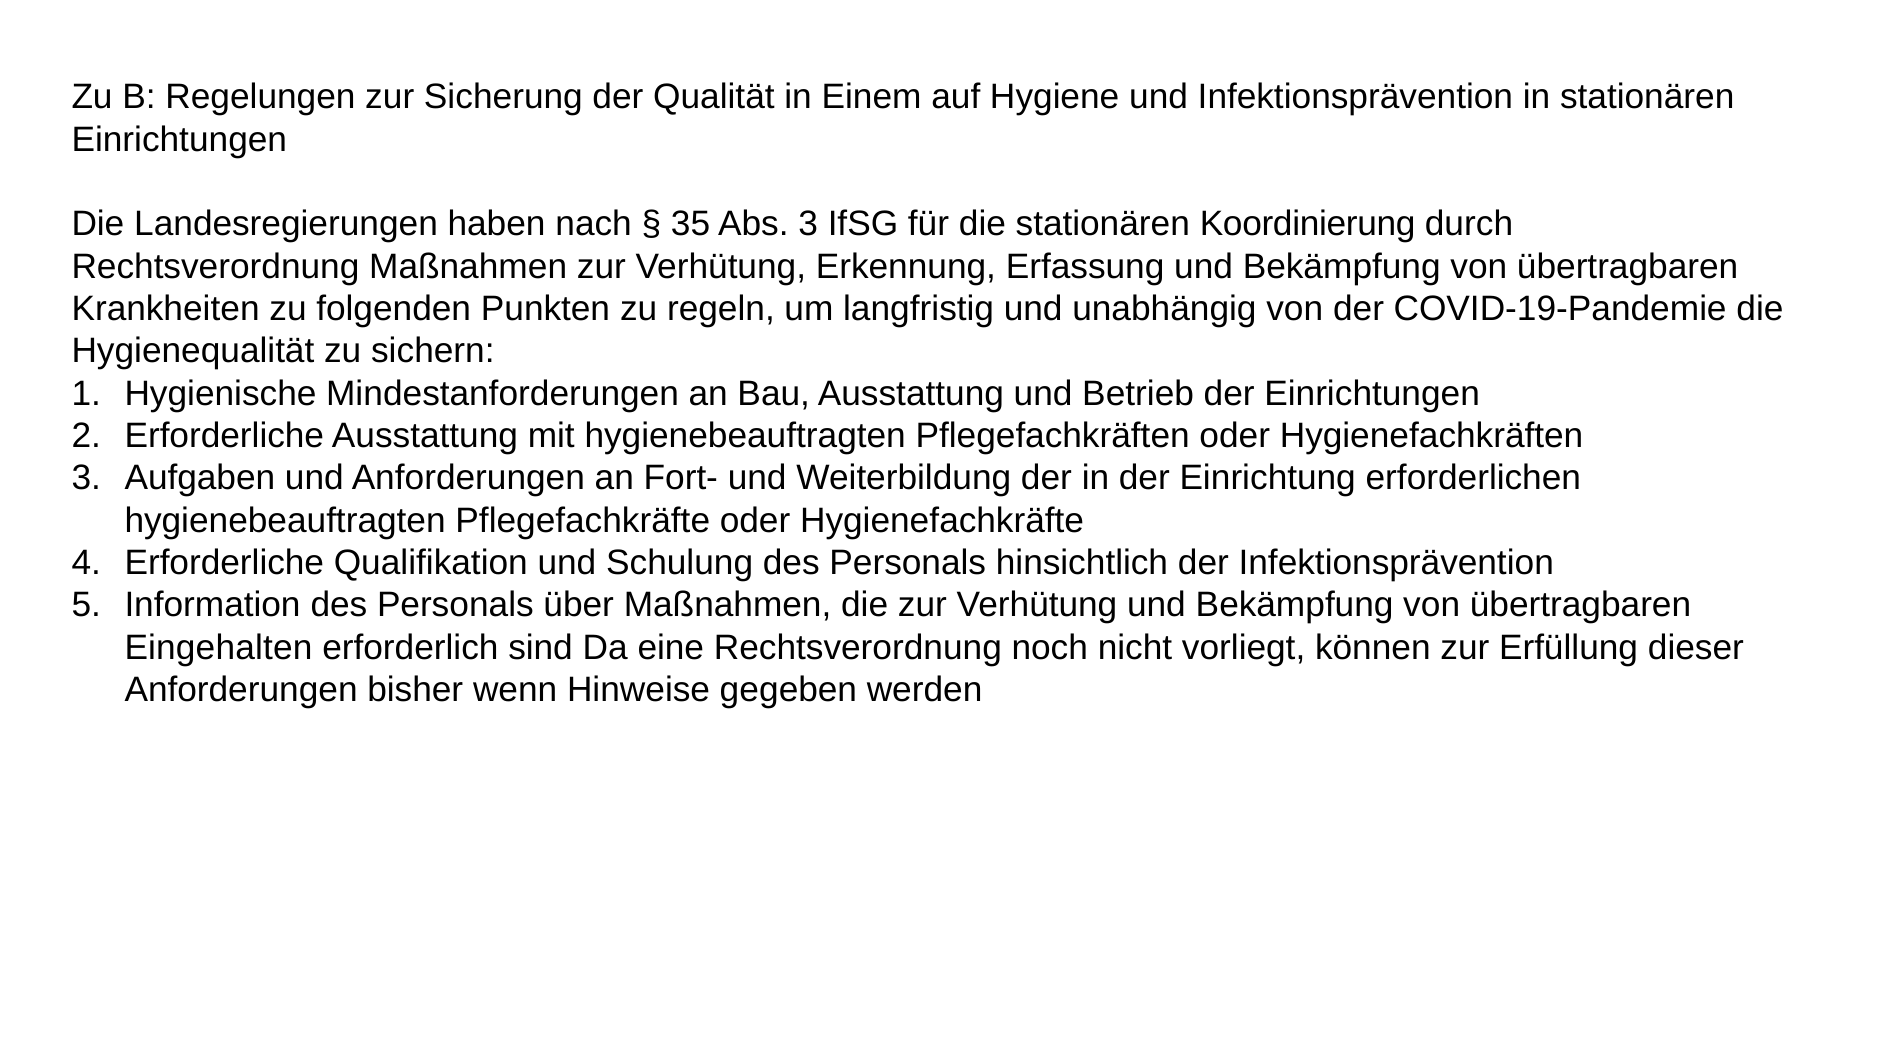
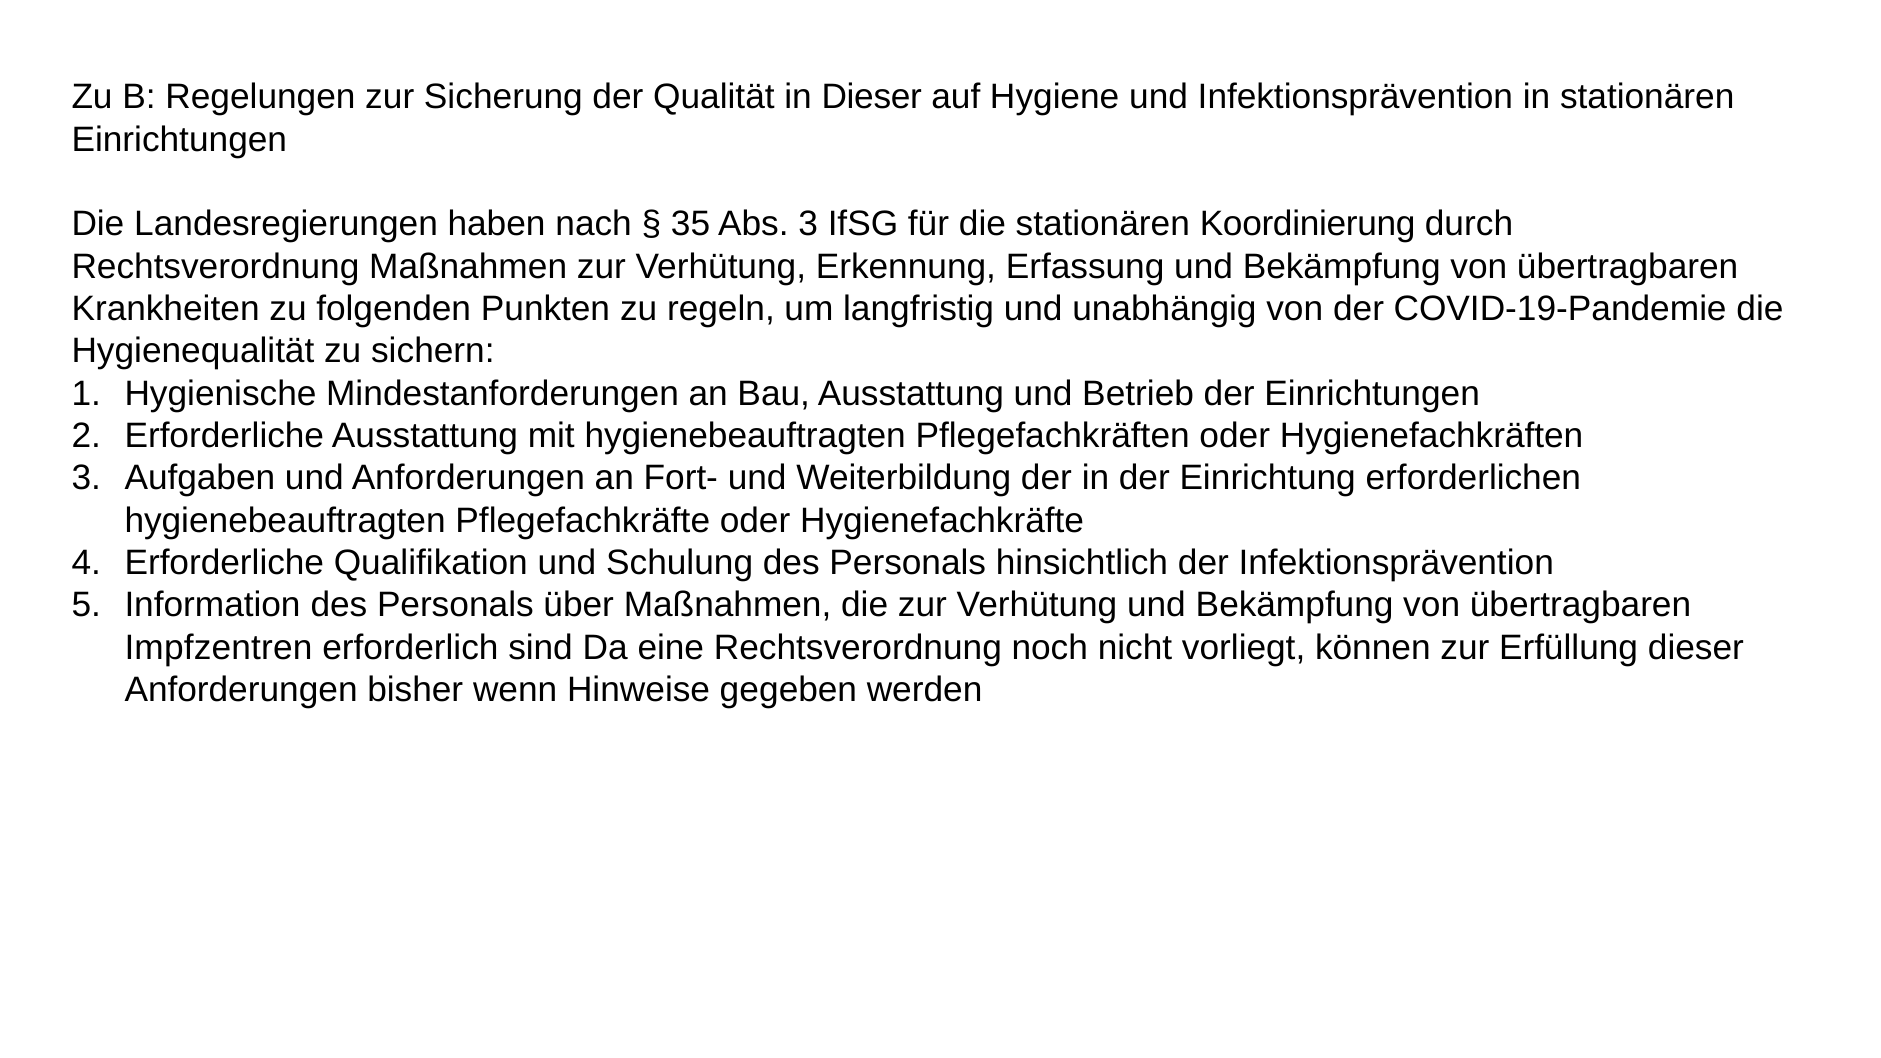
in Einem: Einem -> Dieser (872, 97)
Eingehalten: Eingehalten -> Impfzentren (218, 647)
